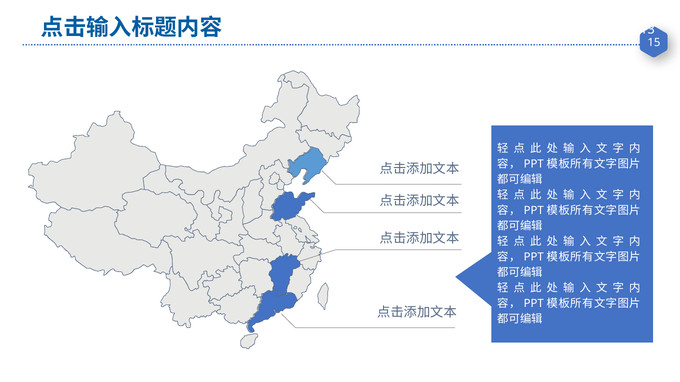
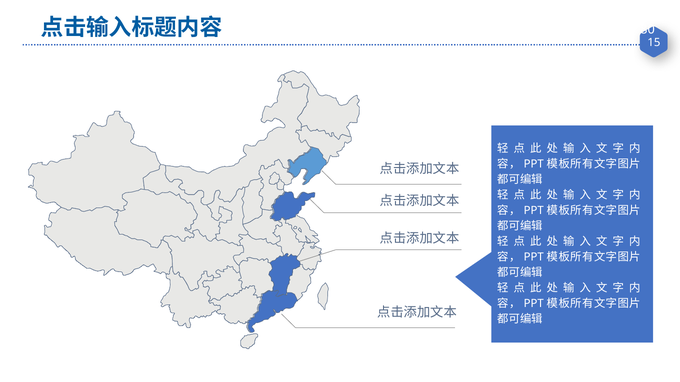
13: 13 -> 80 (648, 30)
